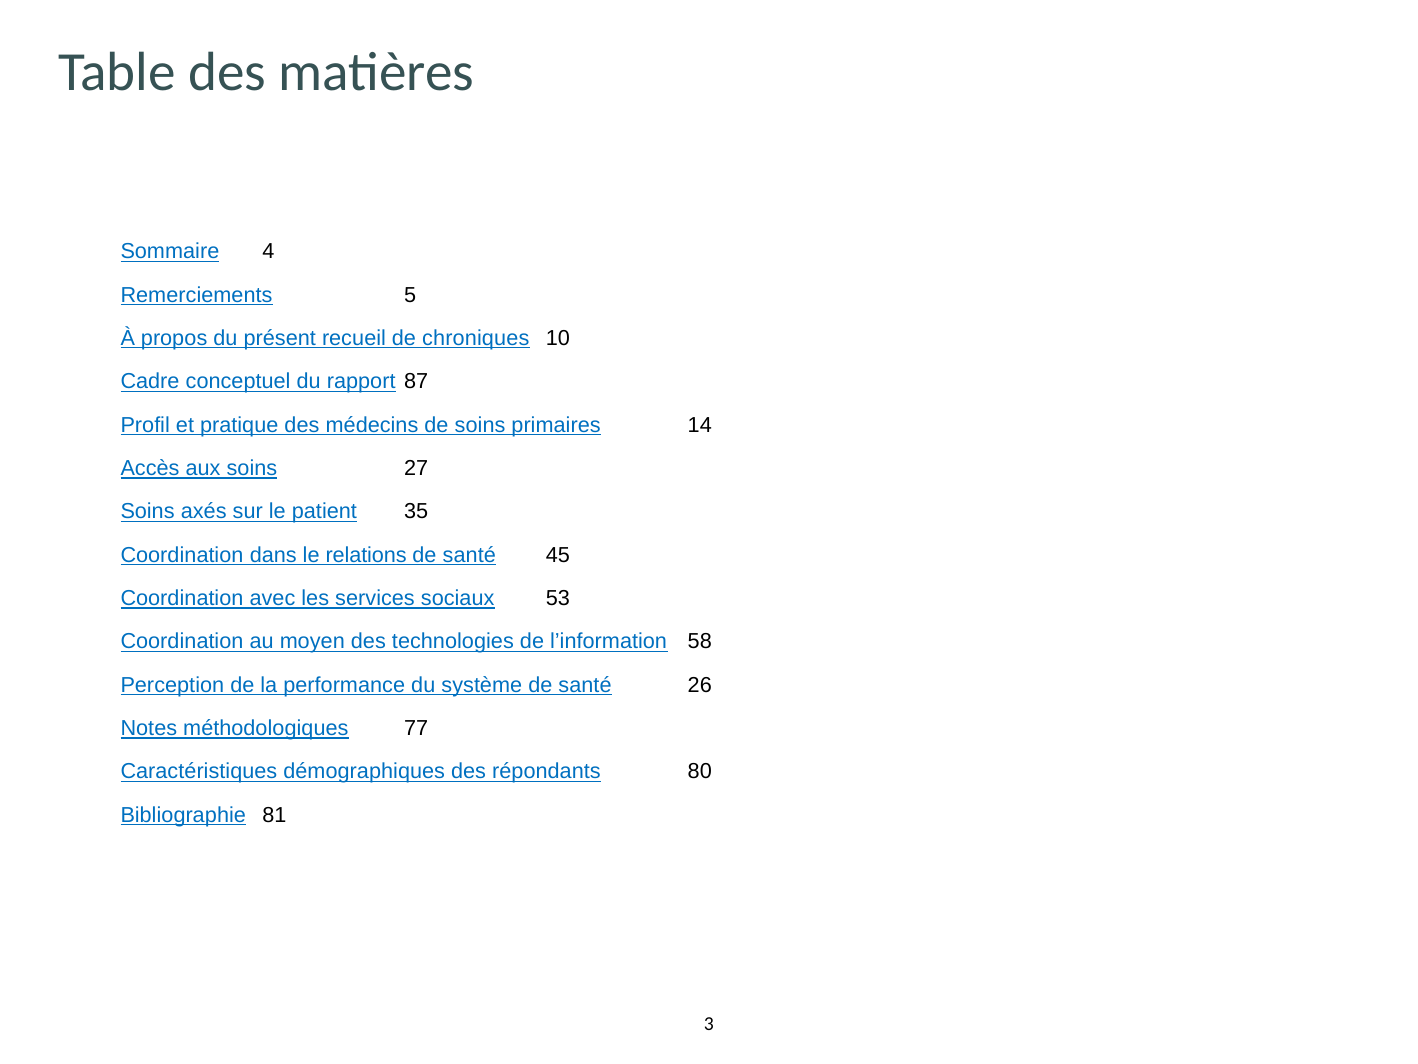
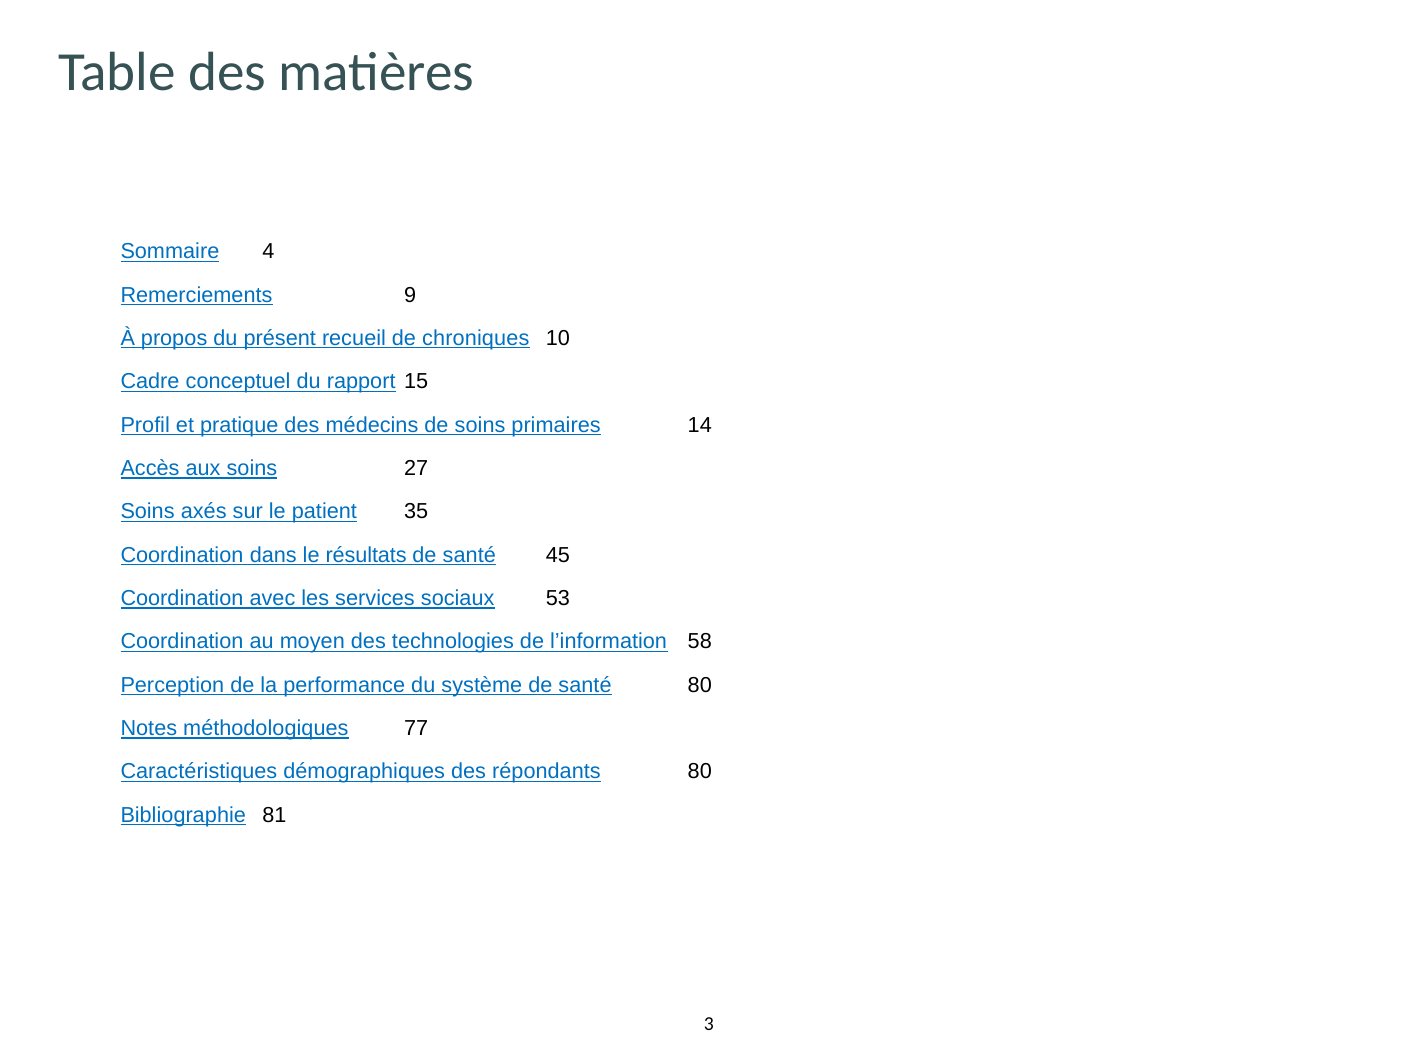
5: 5 -> 9 (410, 295)
87: 87 -> 15 (416, 382)
relations: relations -> résultats (366, 555)
santé 26: 26 -> 80 (700, 685)
